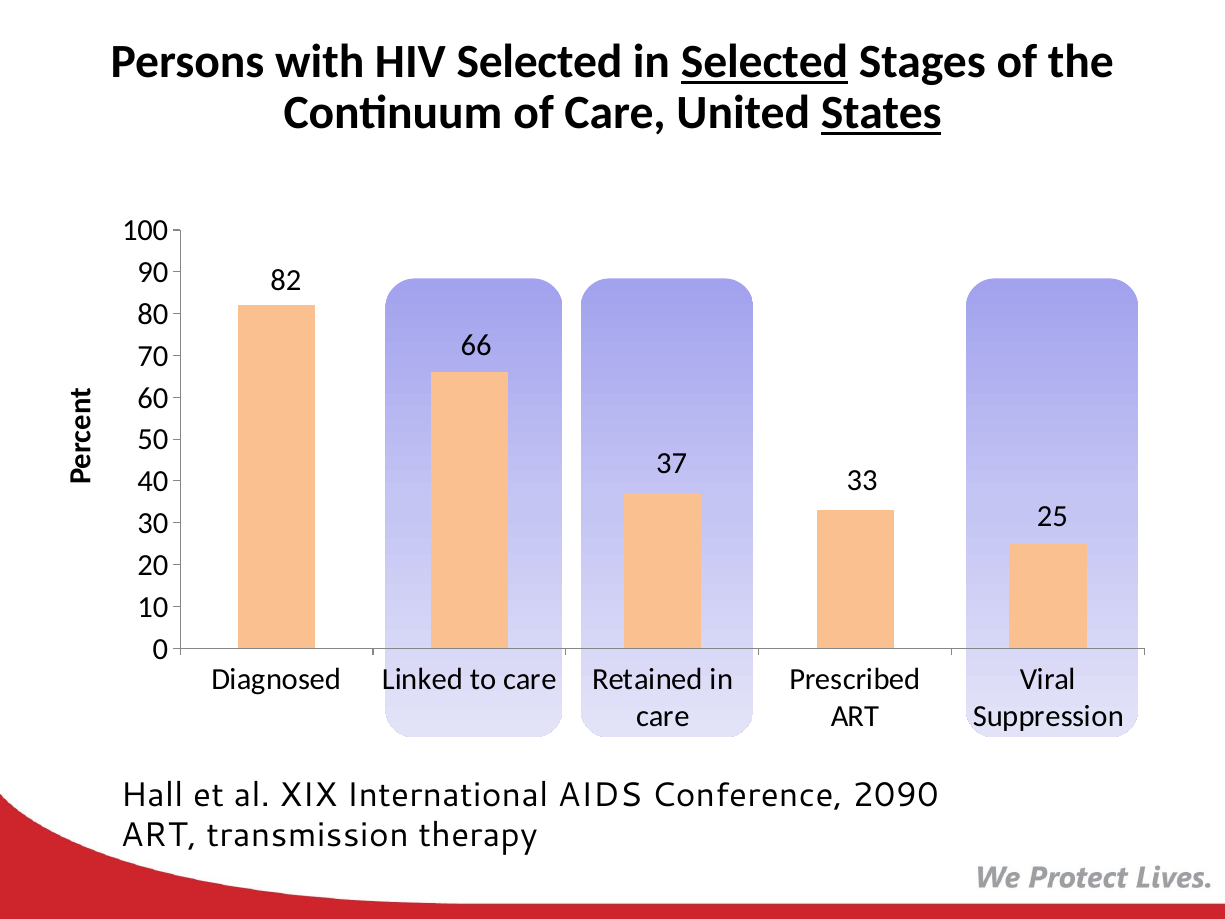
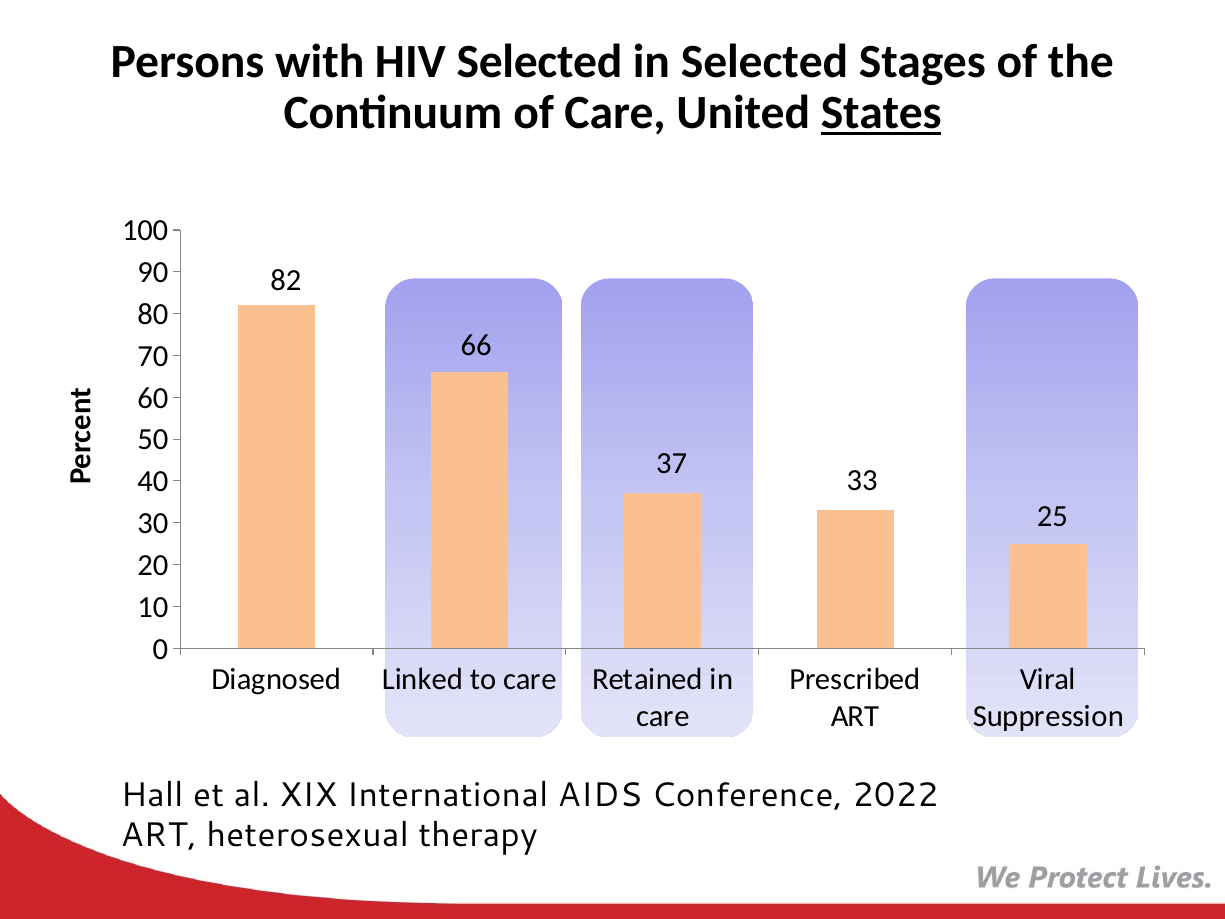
Selected underline: present -> none (765, 62)
2090: 2090 -> 2022 (896, 795)
transmission: transmission -> heterosexual (308, 835)
